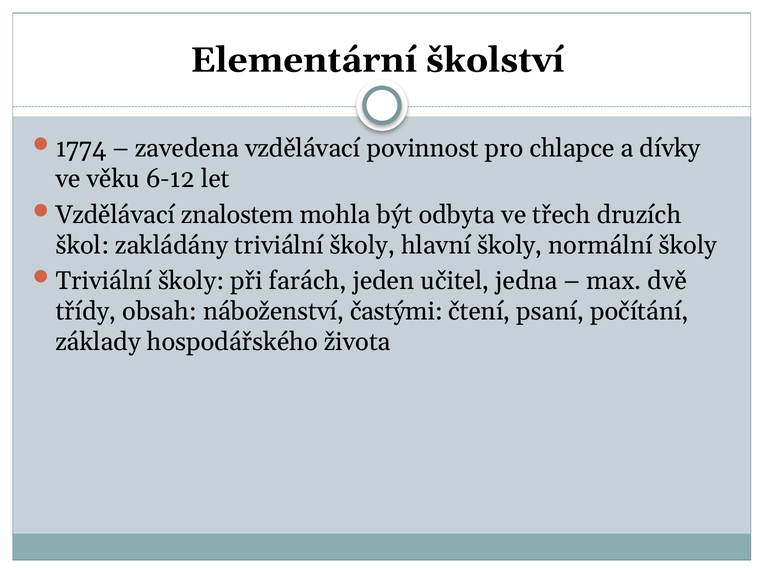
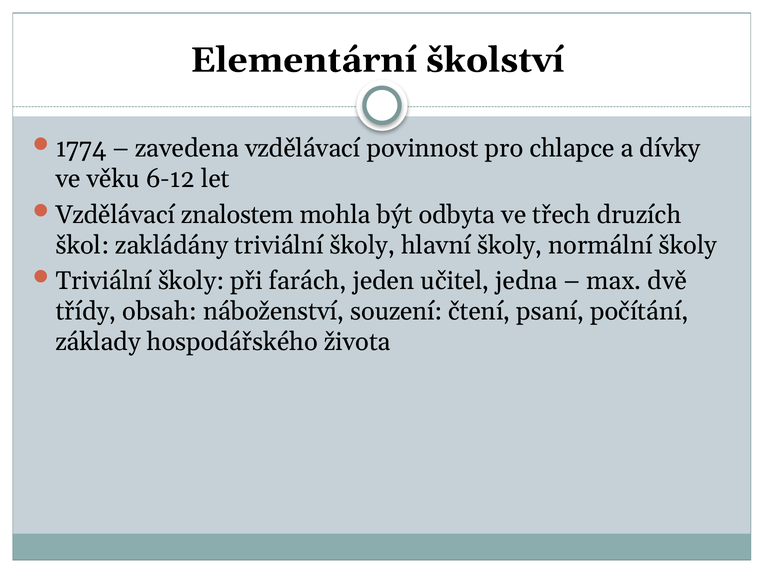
častými: častými -> souzení (396, 311)
